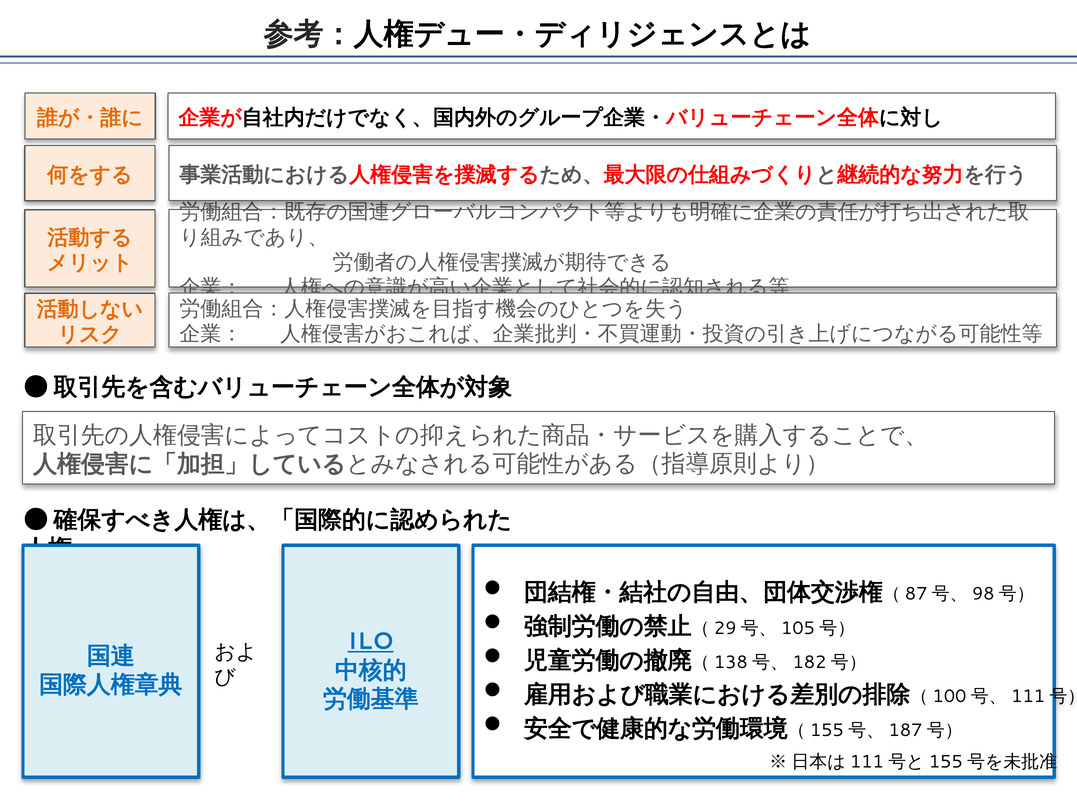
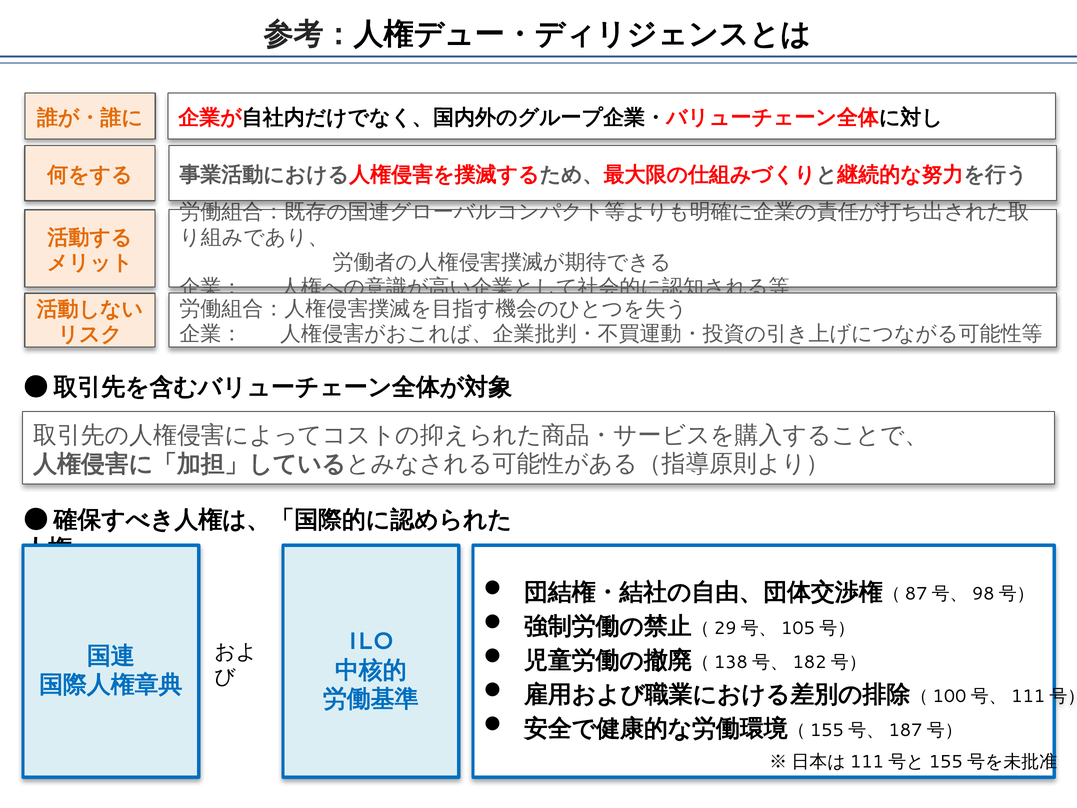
ILO underline: present -> none (371, 641)
